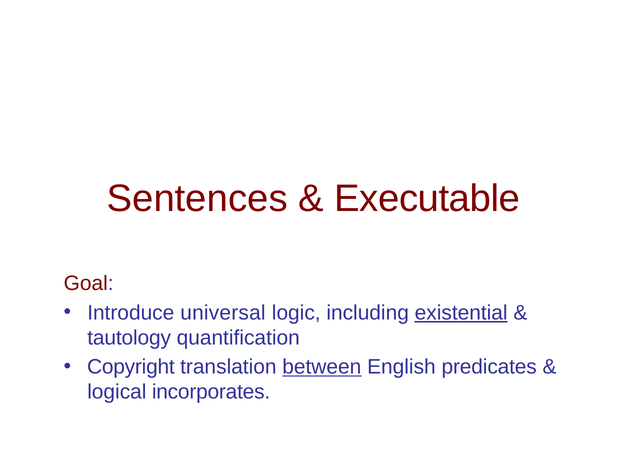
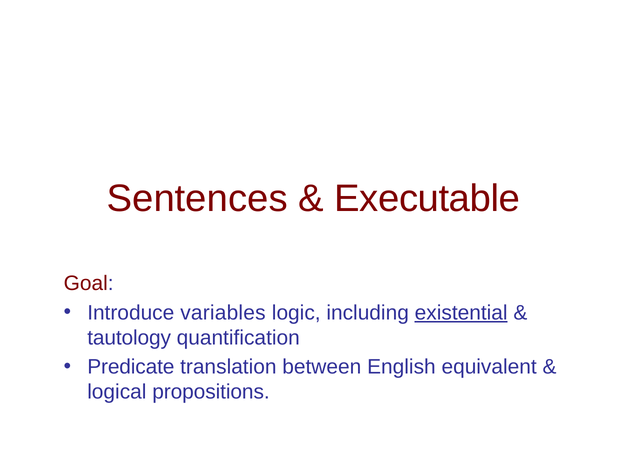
universal: universal -> variables (223, 313)
Copyright: Copyright -> Predicate (131, 367)
between underline: present -> none (322, 367)
predicates: predicates -> equivalent (489, 367)
incorporates: incorporates -> propositions (211, 392)
